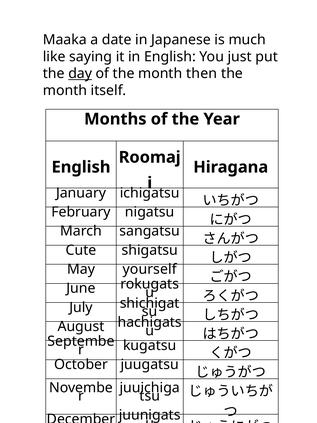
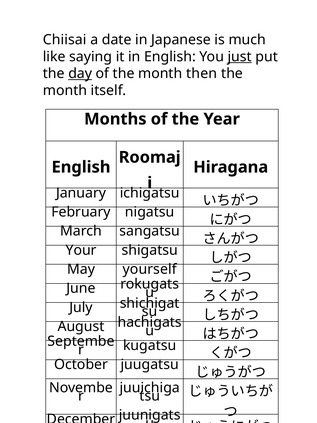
Maaka: Maaka -> Chiisai (65, 40)
just underline: none -> present (240, 57)
Cute: Cute -> Your (81, 250)
